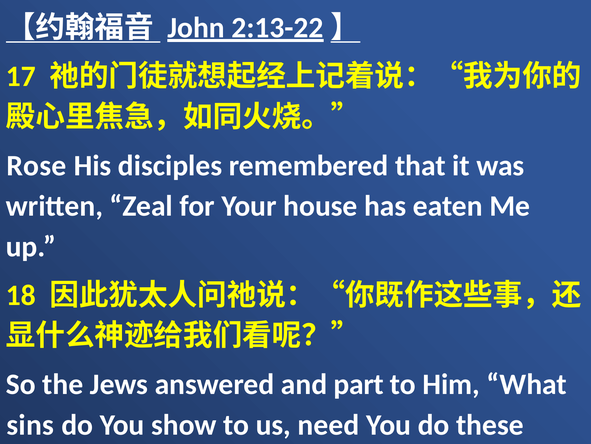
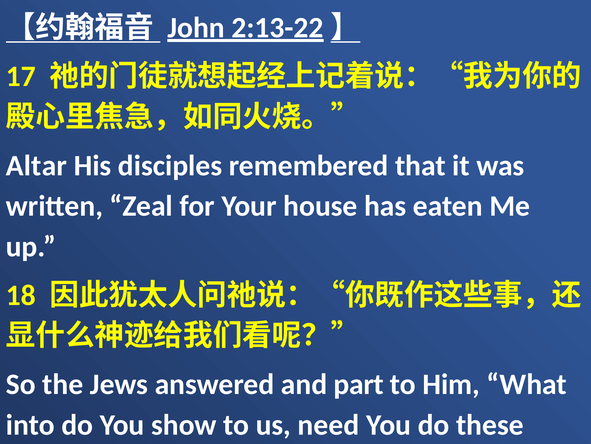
Rose: Rose -> Altar (36, 165)
sins: sins -> into (30, 424)
